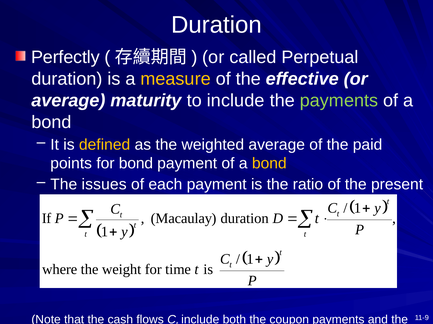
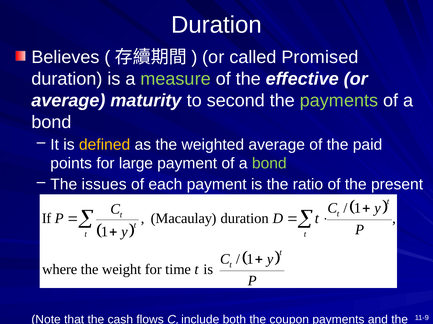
Perfectly: Perfectly -> Believes (65, 57)
Perpetual: Perpetual -> Promised (320, 57)
measure colour: yellow -> light green (176, 79)
to include: include -> second (236, 101)
for bond: bond -> large (136, 164)
bond colour: yellow -> light green (269, 164)
